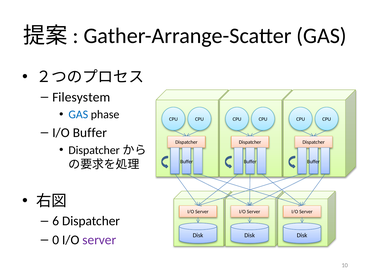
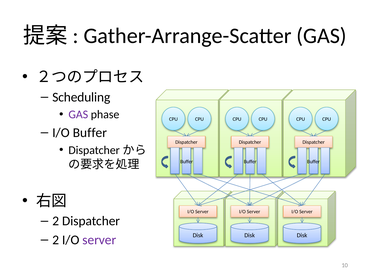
Filesystem: Filesystem -> Scheduling (81, 97)
GAS colour: blue -> purple (78, 114)
6: 6 -> 2 (56, 221)
0: 0 -> 2 (56, 240)
